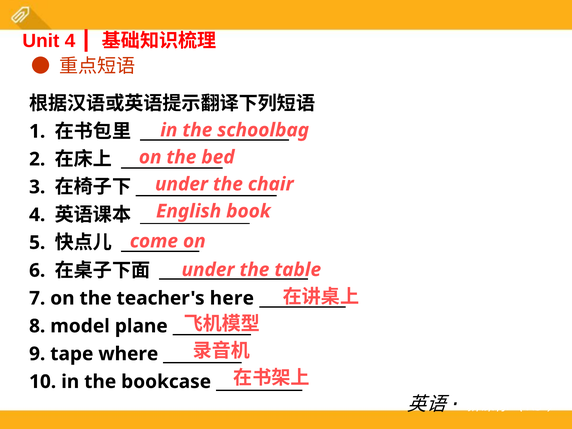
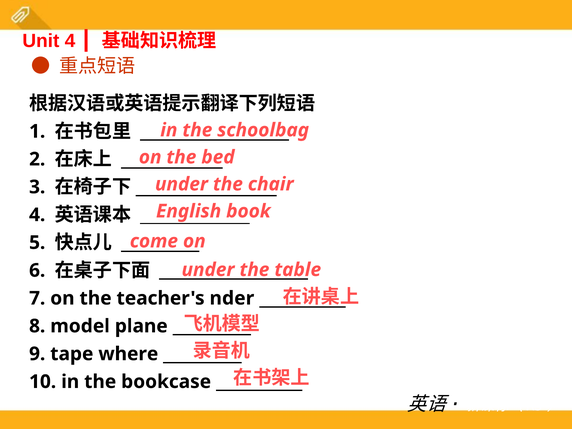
here: here -> nder (232, 298)
